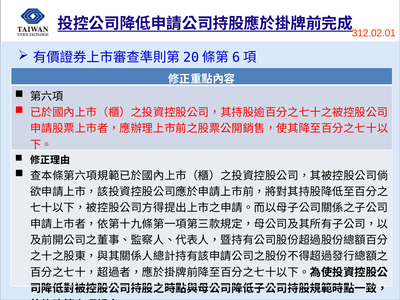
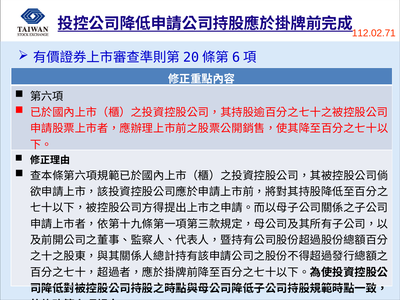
312.02.01: 312.02.01 -> 112.02.71 (374, 33)
